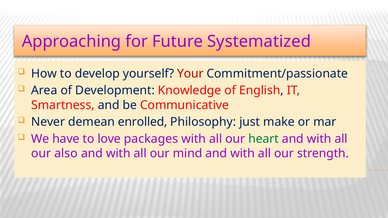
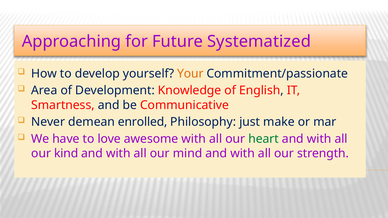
Your colour: red -> orange (190, 74)
packages: packages -> awesome (151, 139)
also: also -> kind (66, 154)
